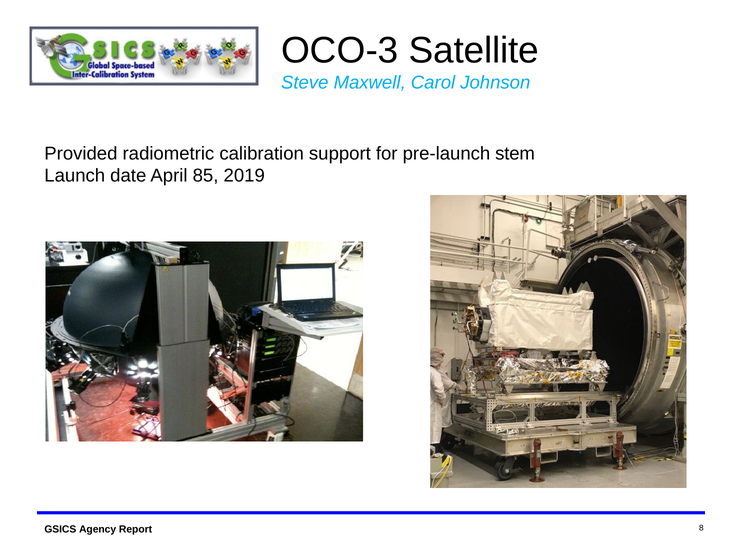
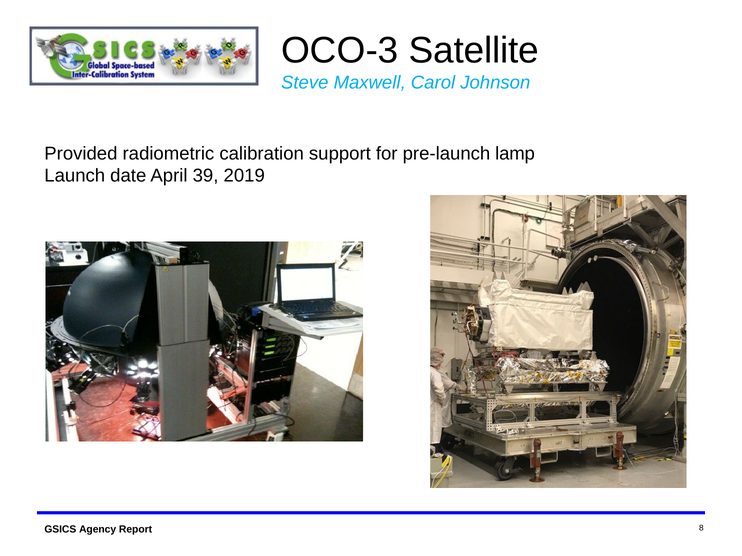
stem: stem -> lamp (515, 154)
85: 85 -> 39 (206, 176)
